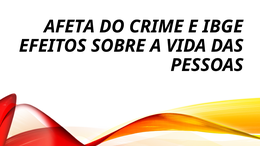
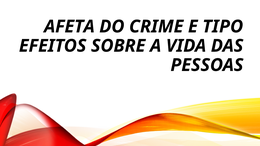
IBGE: IBGE -> TIPO (223, 27)
